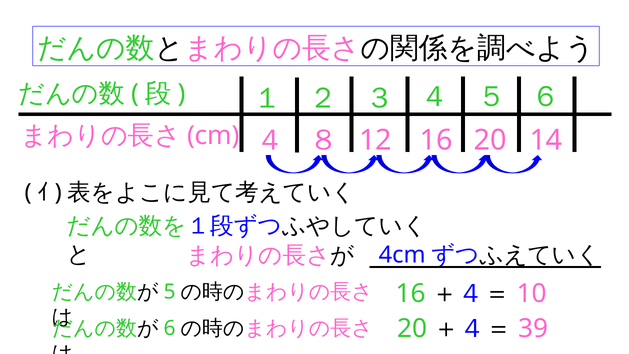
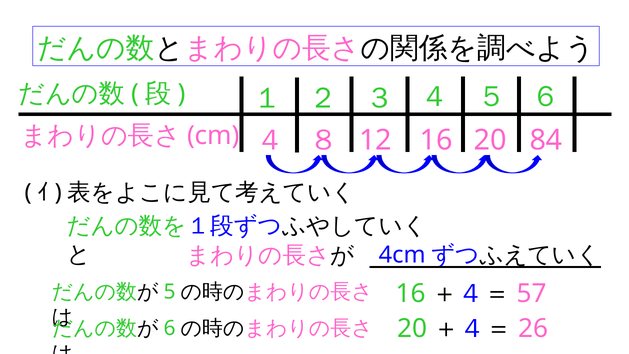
14: 14 -> 84 (546, 140)
10: 10 -> 57 (532, 293)
39: 39 -> 26 (533, 328)
